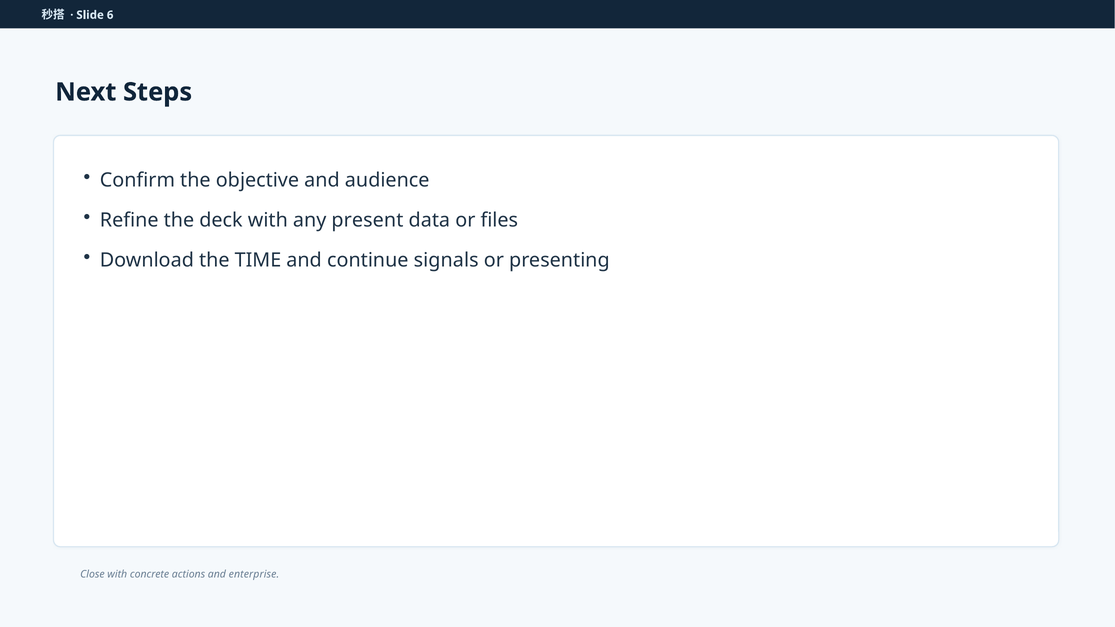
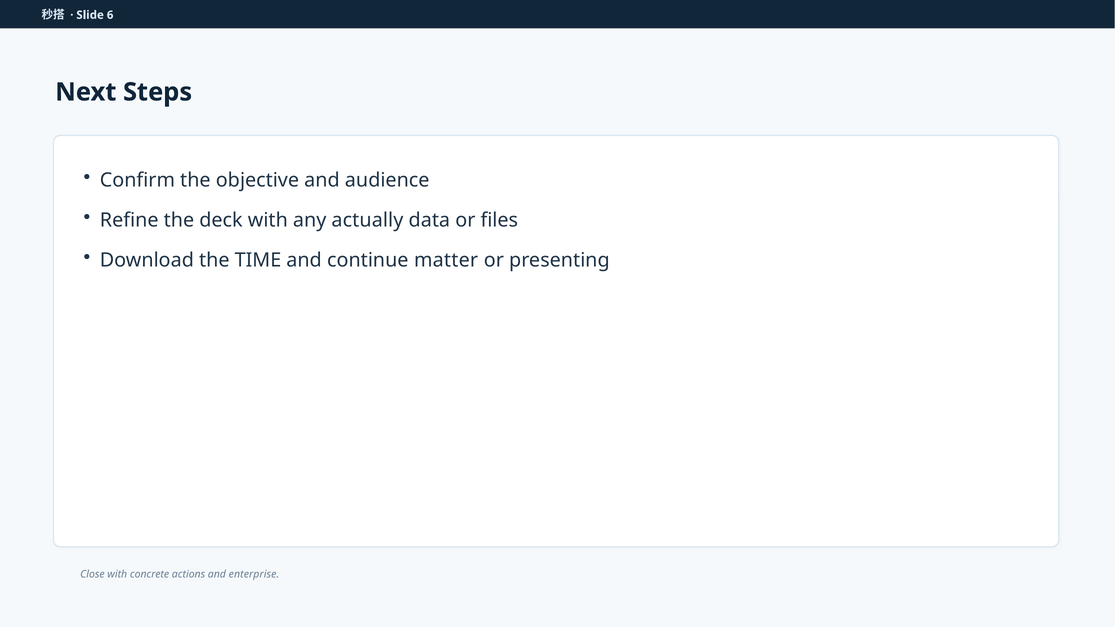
present: present -> actually (367, 220)
signals: signals -> matter (446, 260)
